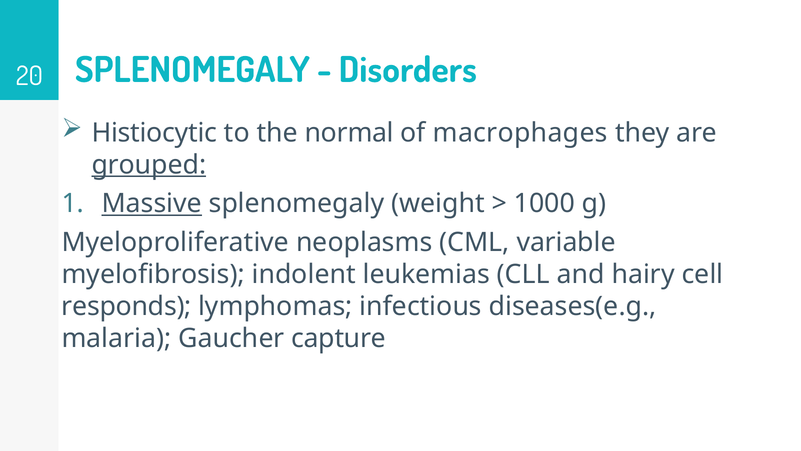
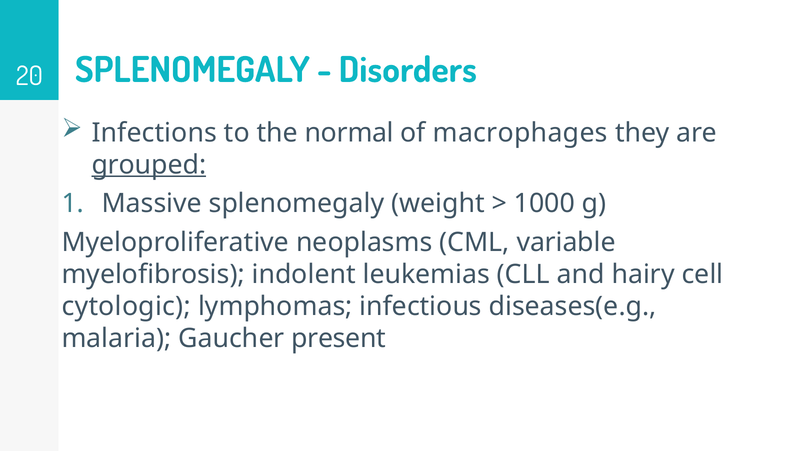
Histiocytic: Histiocytic -> Infections (154, 133)
Massive underline: present -> none (152, 203)
responds: responds -> cytologic (126, 306)
capture: capture -> present (339, 338)
